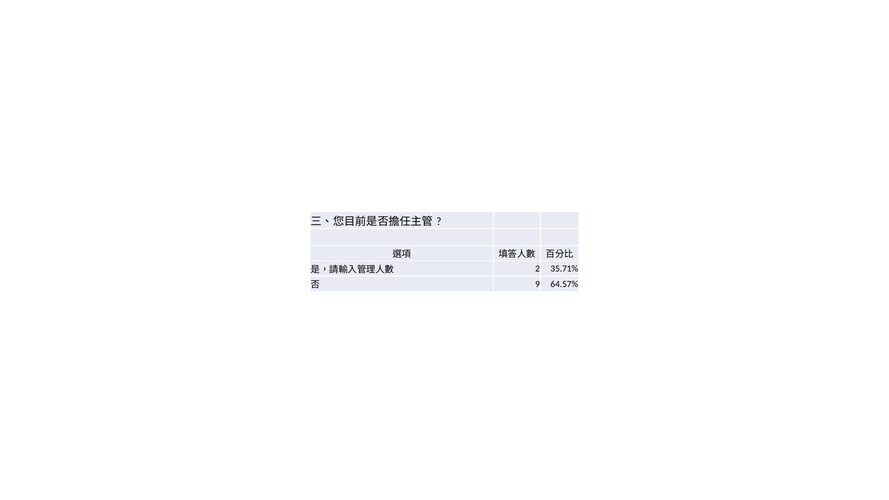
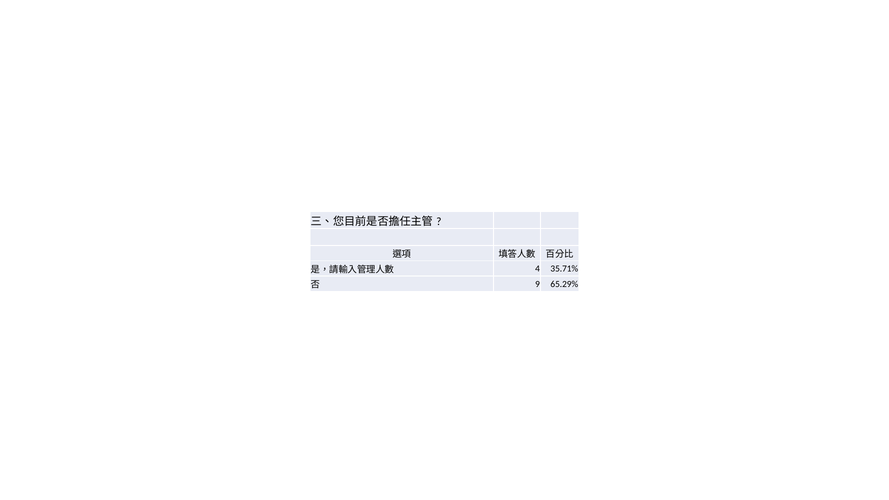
2: 2 -> 4 (538, 269)
64.57%: 64.57% -> 65.29% (564, 284)
